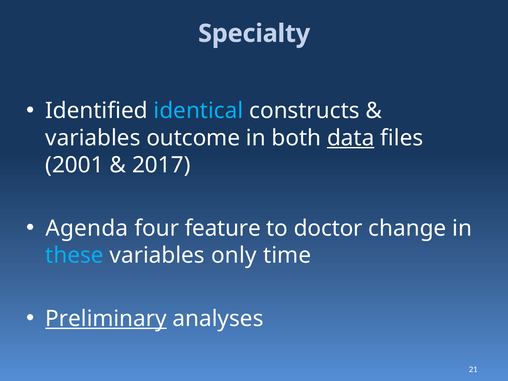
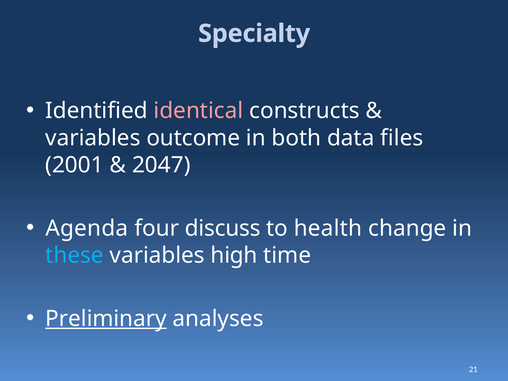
identical colour: light blue -> pink (198, 111)
data underline: present -> none (351, 138)
2017: 2017 -> 2047 (161, 165)
feature: feature -> discuss (223, 228)
doctor: doctor -> health (328, 228)
only: only -> high (234, 255)
